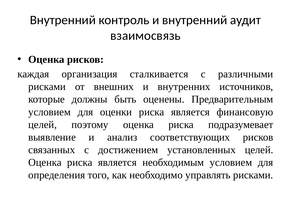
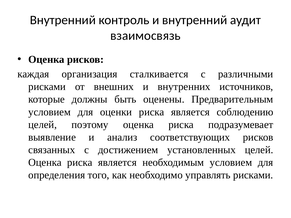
финансовую: финансовую -> соблюдению (245, 112)
